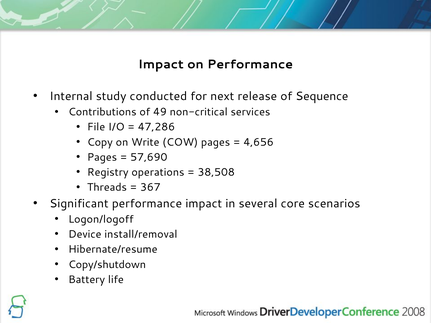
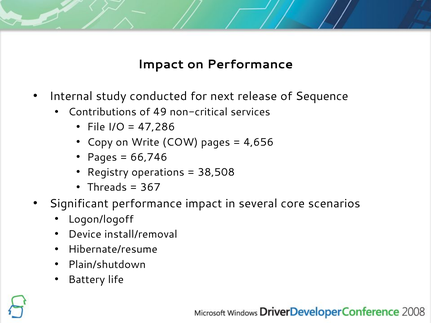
57,690: 57,690 -> 66,746 (149, 157)
Copy/shutdown: Copy/shutdown -> Plain/shutdown (107, 265)
